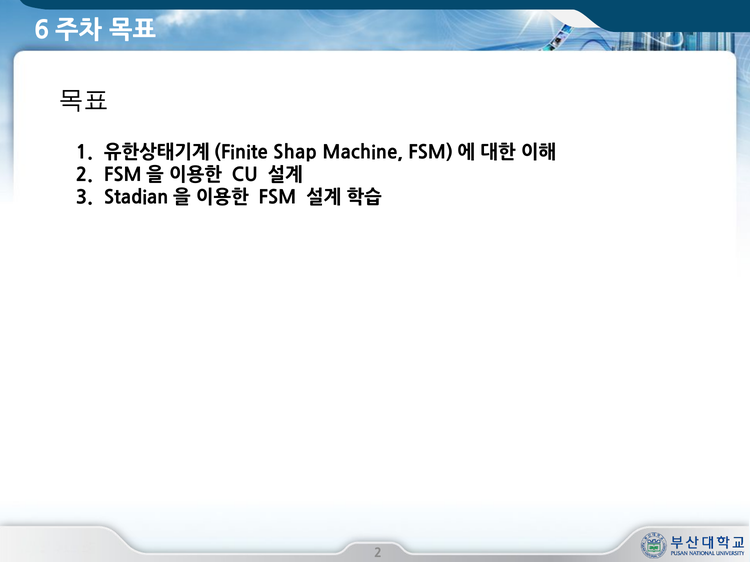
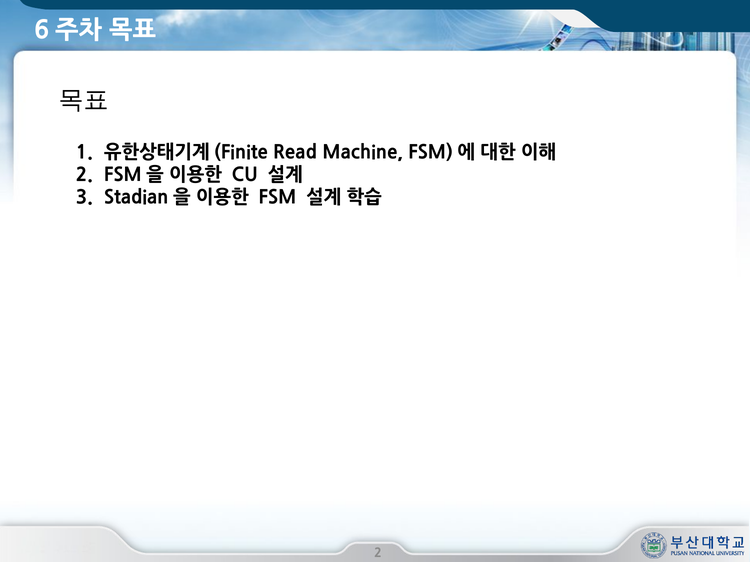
Shap: Shap -> Read (295, 152)
